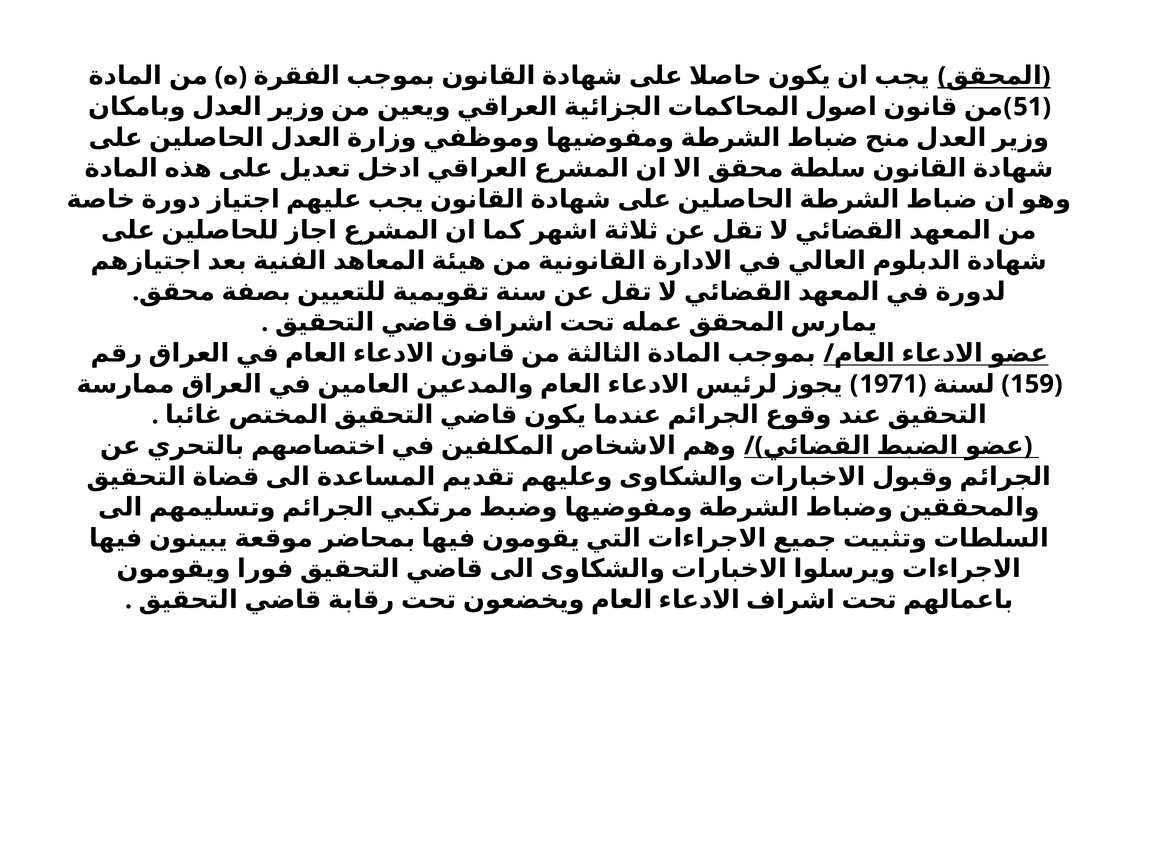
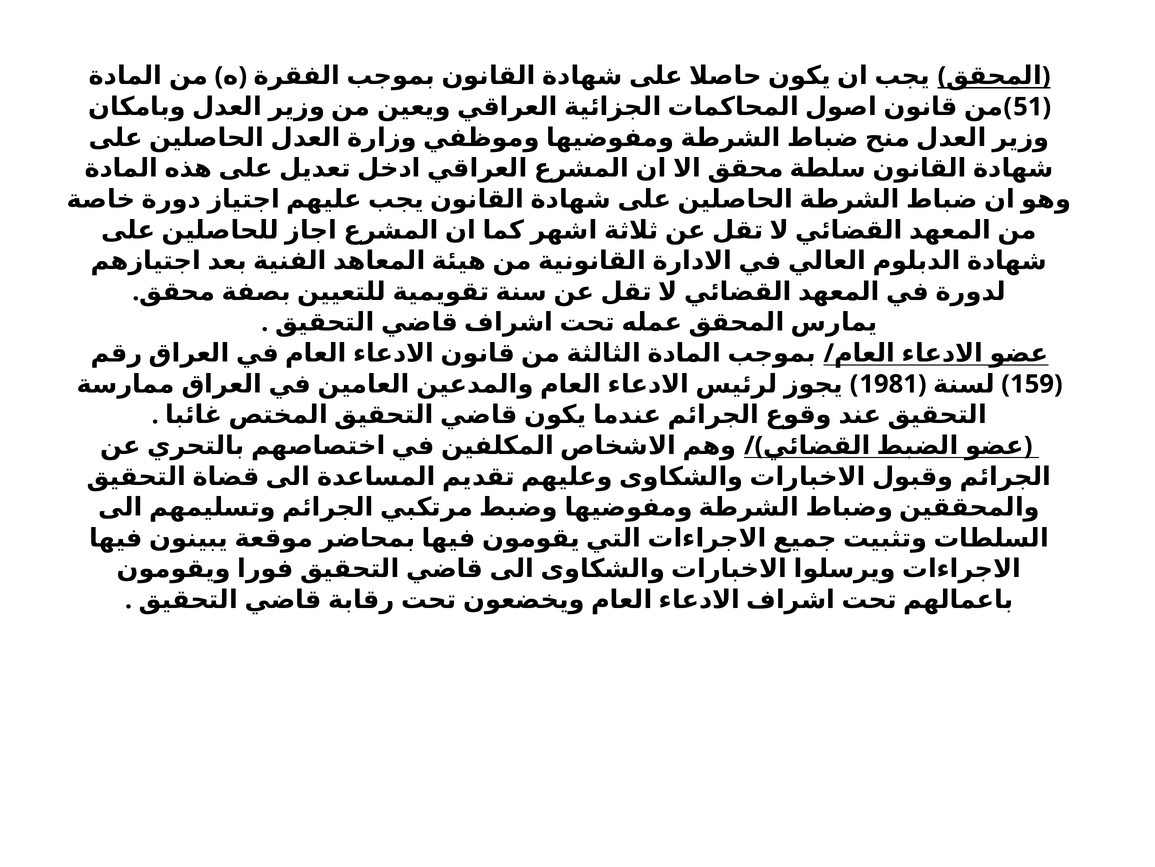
1971: 1971 -> 1981 (889, 384)
